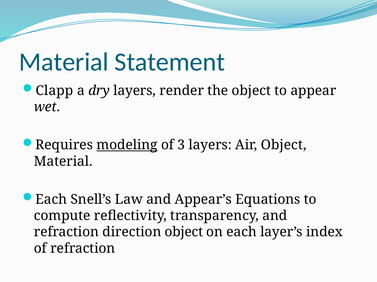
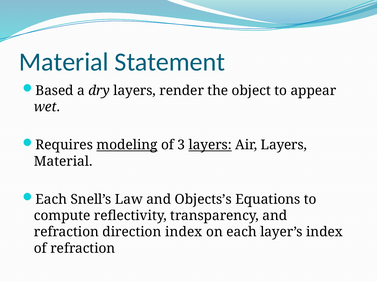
Clapp: Clapp -> Based (55, 91)
layers underline: none -> present (210, 145)
Air Object: Object -> Layers (284, 145)
Appear’s: Appear’s -> Objects’s (203, 200)
direction object: object -> index (184, 233)
